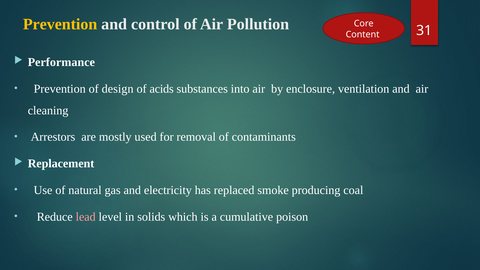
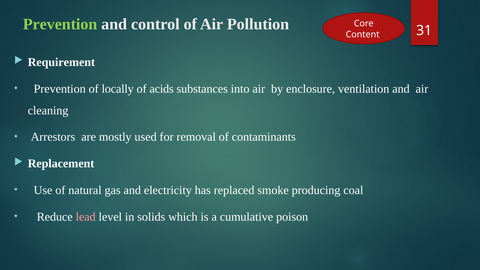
Prevention colour: yellow -> light green (60, 24)
Performance: Performance -> Requirement (61, 62)
design: design -> locally (118, 89)
